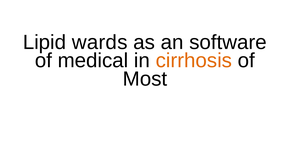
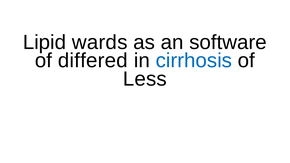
medical: medical -> differed (93, 61)
cirrhosis colour: orange -> blue (194, 61)
Most: Most -> Less (145, 79)
